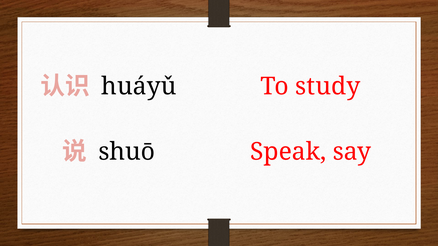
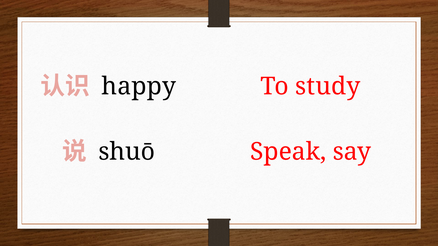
huáyǔ: huáyǔ -> happy (139, 86)
